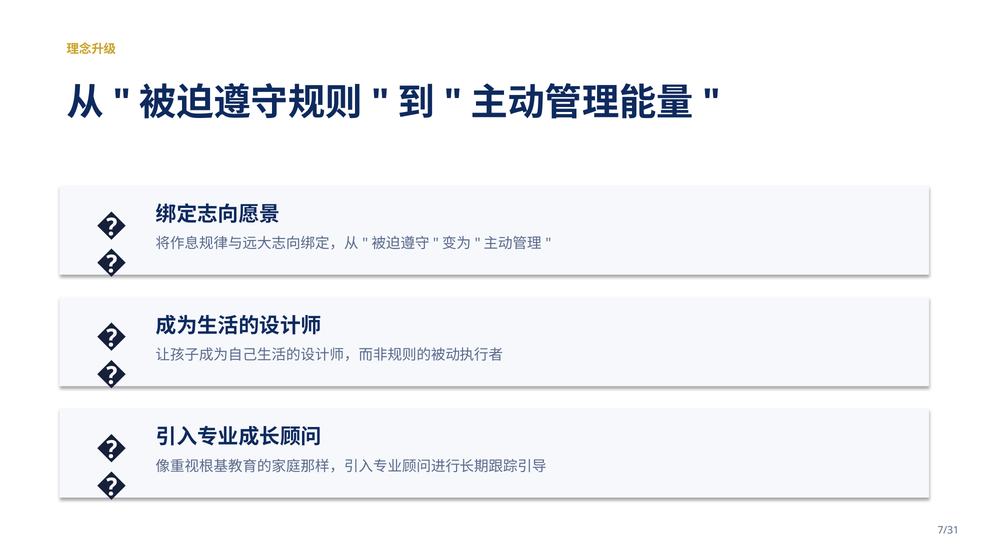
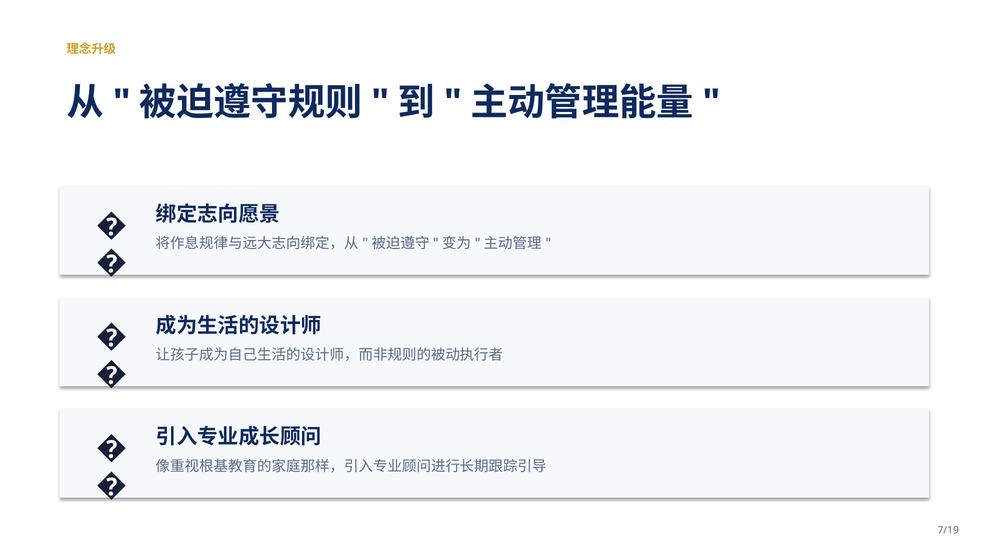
7/31: 7/31 -> 7/19 (948, 531)
